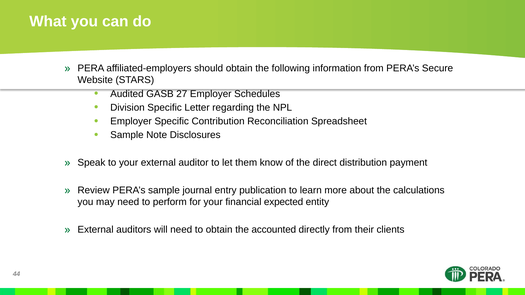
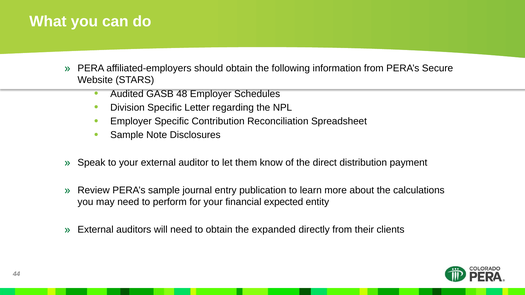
27: 27 -> 48 (182, 94)
accounted: accounted -> expanded (274, 229)
